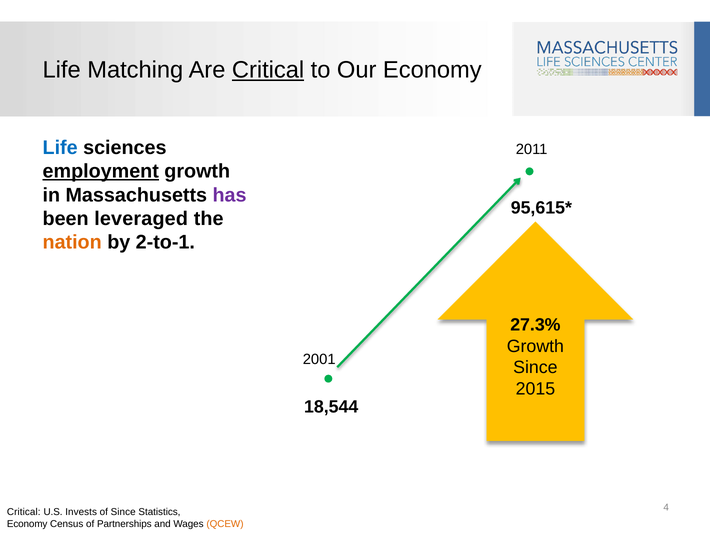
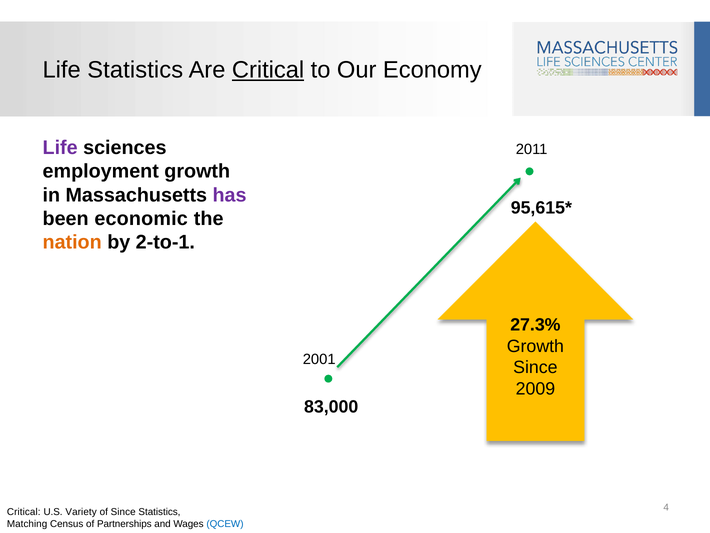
Life Matching: Matching -> Statistics (135, 70)
Life colour: blue -> purple (60, 147)
employment underline: present -> none (101, 171)
leveraged: leveraged -> economic (141, 218)
2015: 2015 -> 2009 (535, 389)
18,544: 18,544 -> 83,000 (331, 406)
Invests: Invests -> Variety (81, 512)
Economy: Economy -> Matching (27, 523)
QCEW colour: orange -> blue (225, 523)
